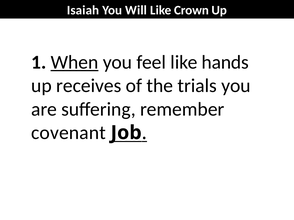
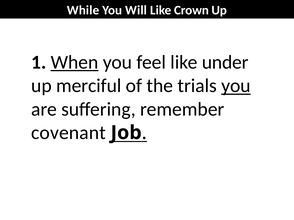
Isaiah: Isaiah -> While (83, 10)
hands: hands -> under (225, 62)
receives: receives -> merciful (89, 86)
you underline: none -> present (236, 86)
